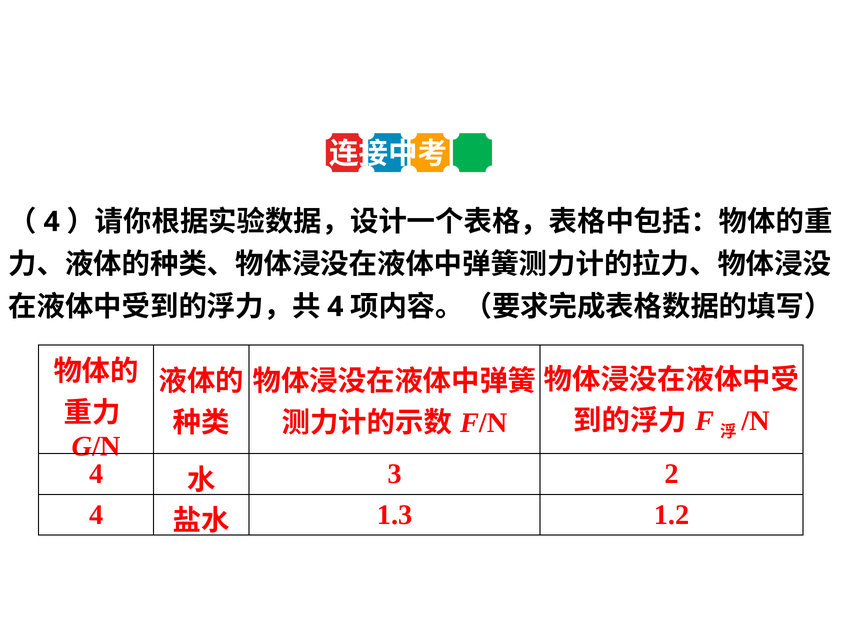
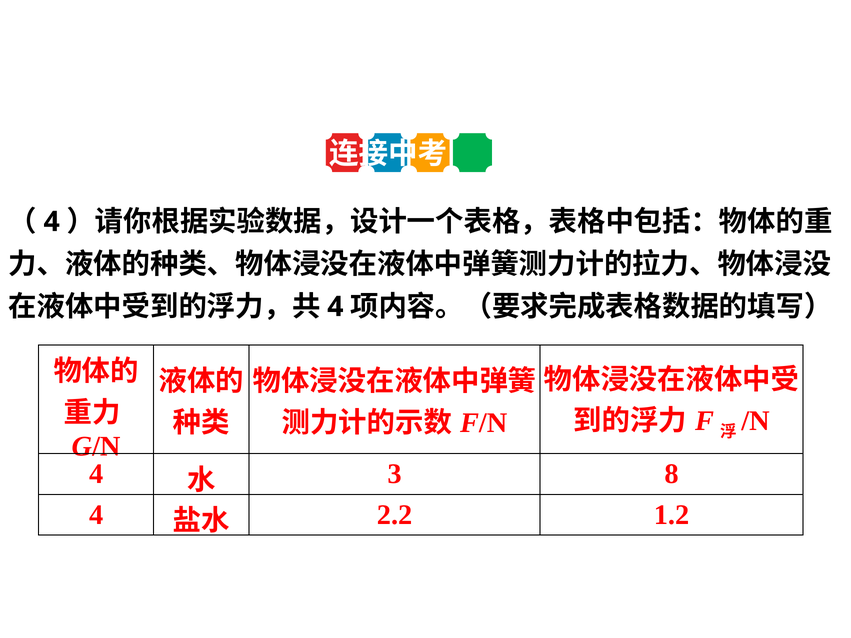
2: 2 -> 8 (672, 474)
1.3: 1.3 -> 2.2 (395, 515)
